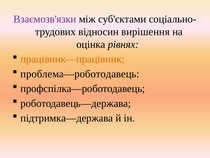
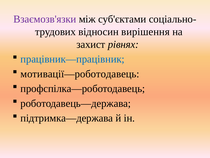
оцінка: оцінка -> захист (91, 44)
працівник—працівник colour: orange -> blue (72, 59)
проблема—роботодавець: проблема—роботодавець -> мотивації—роботодавець (80, 74)
